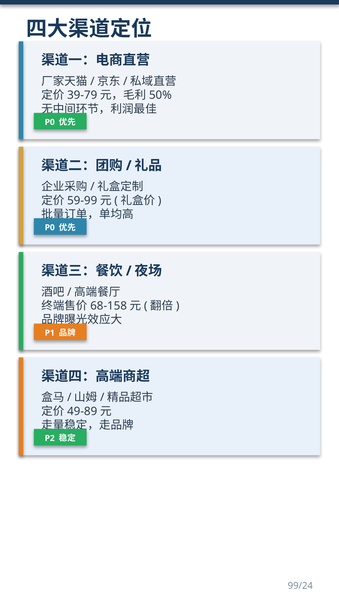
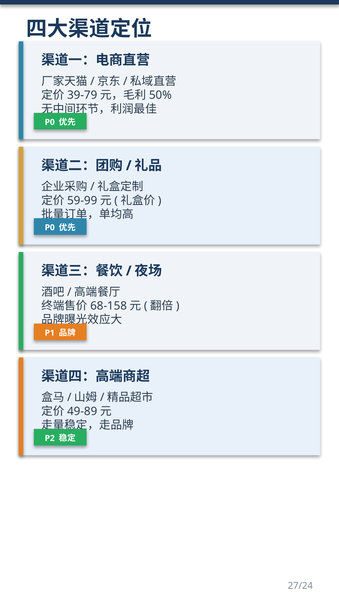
99/24: 99/24 -> 27/24 (300, 586)
